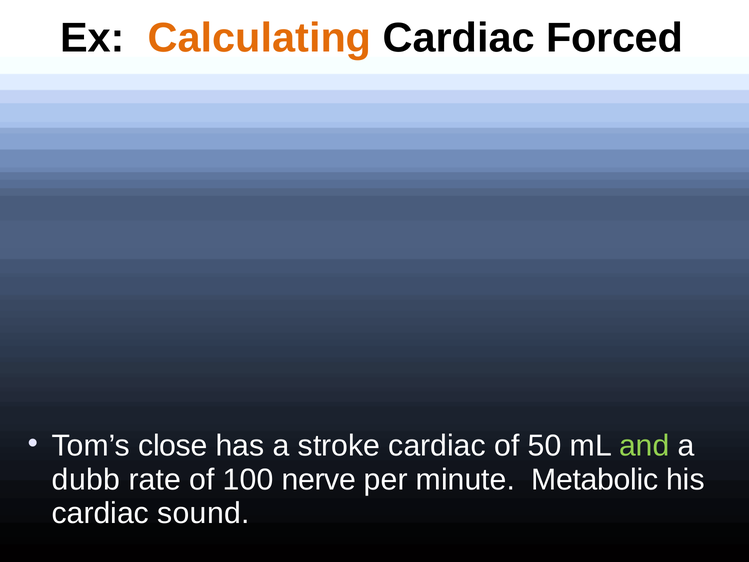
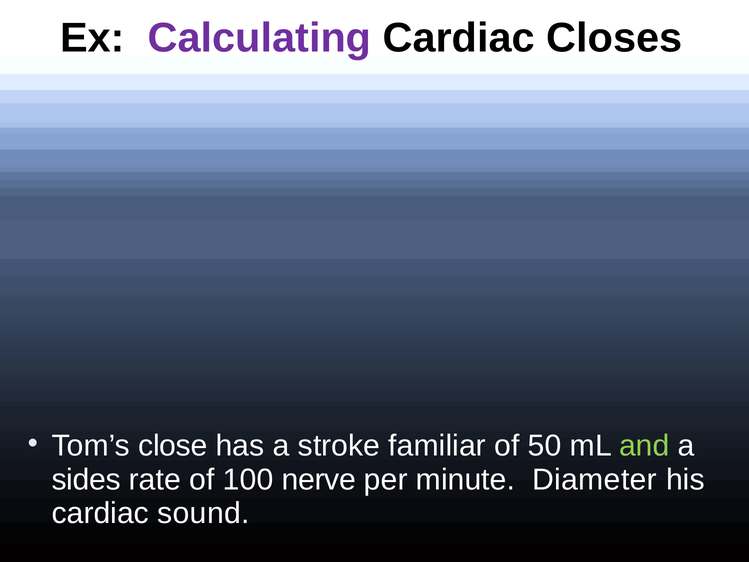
Calculating colour: orange -> purple (259, 38)
Forced: Forced -> Closes (614, 38)
stroke cardiac: cardiac -> familiar (437, 446)
dubb: dubb -> sides (86, 479)
Metabolic: Metabolic -> Diameter (595, 479)
